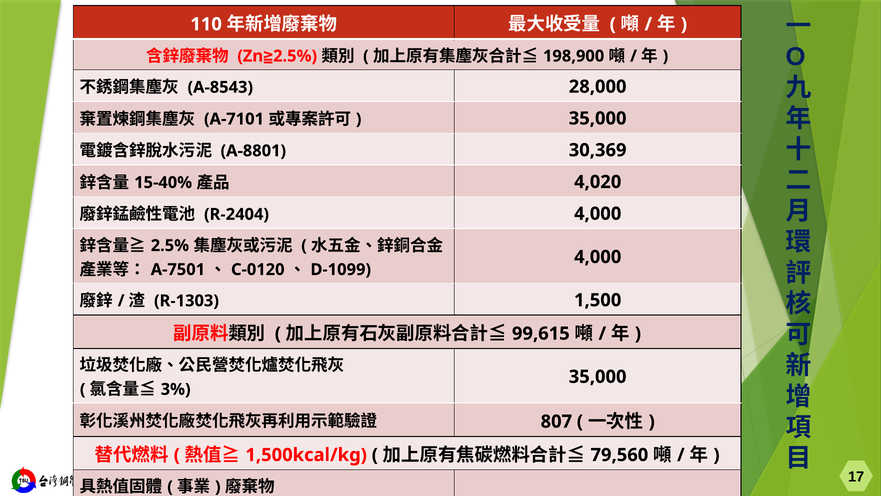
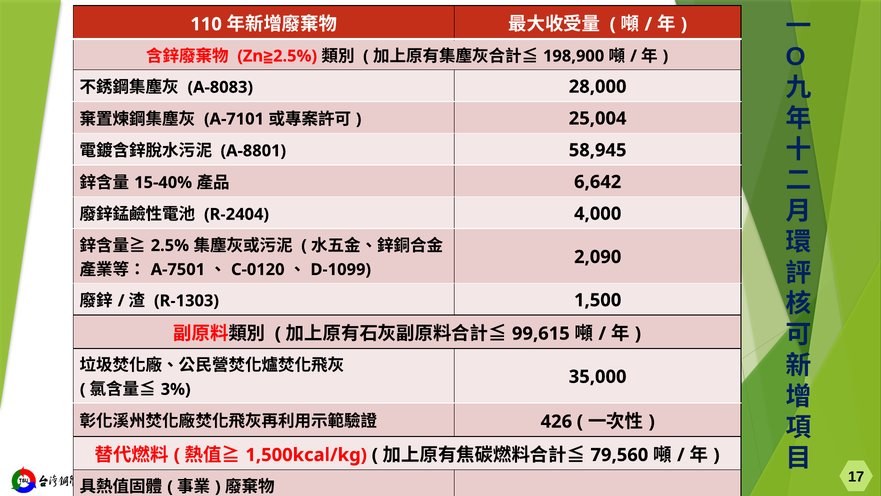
A-8543: A-8543 -> A-8083 (220, 87)
35,000: 35,000 -> 25,004 (598, 118)
30,369: 30,369 -> 58,945 (598, 150)
4,020: 4,020 -> 6,642 (598, 182)
4,000: 4,000 -> 2,090 (598, 257)
807: 807 -> 426 (556, 421)
